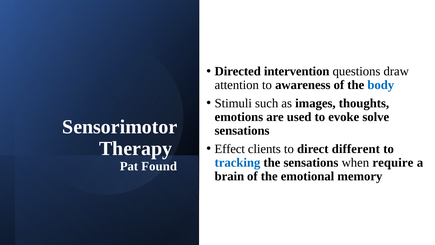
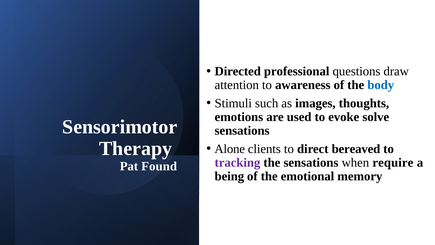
intervention: intervention -> professional (297, 71)
Effect: Effect -> Alone (230, 149)
different: different -> bereaved (356, 149)
tracking colour: blue -> purple (237, 162)
brain: brain -> being (229, 176)
